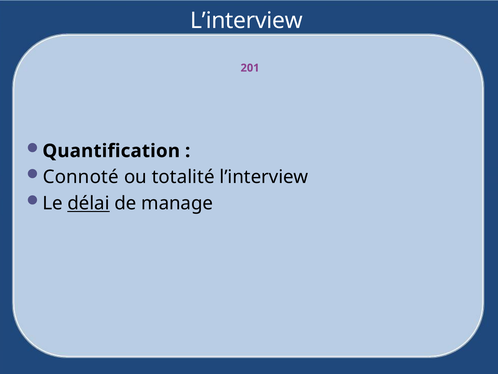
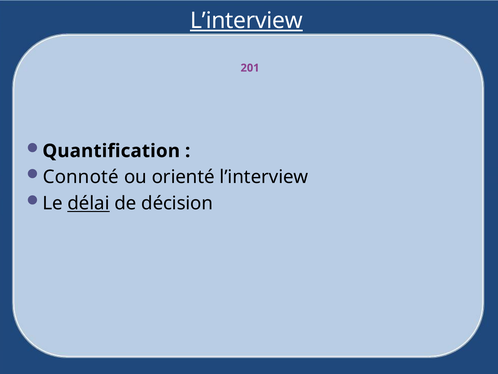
L’interview underline: none -> present (246, 21)
totalité: totalité -> orienté (183, 177)
manage: manage -> décision (177, 203)
